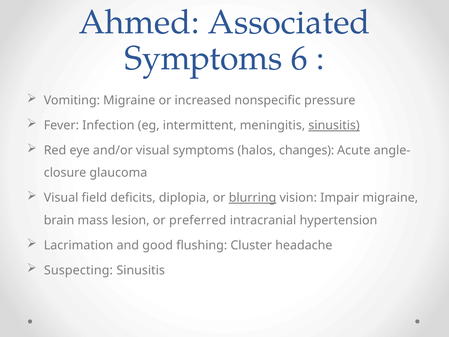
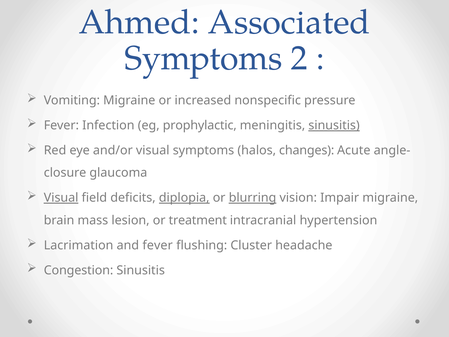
6: 6 -> 2 (299, 58)
intermittent: intermittent -> prophylactic (200, 125)
Visual underline: none -> present (61, 198)
diplopia underline: none -> present (184, 198)
preferred: preferred -> treatment (198, 220)
and good: good -> fever (158, 245)
Suspecting: Suspecting -> Congestion (79, 270)
